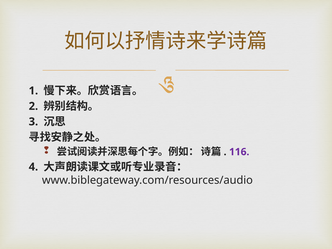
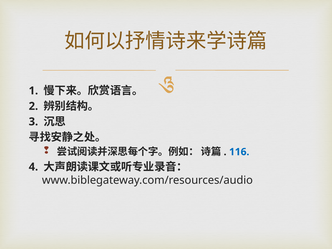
116 colour: purple -> blue (239, 152)
